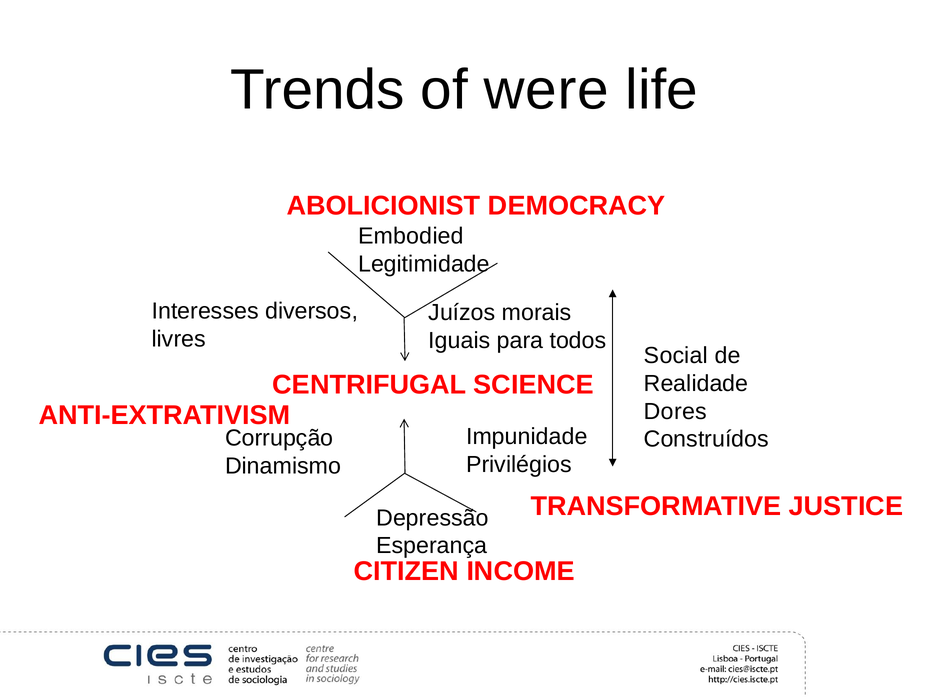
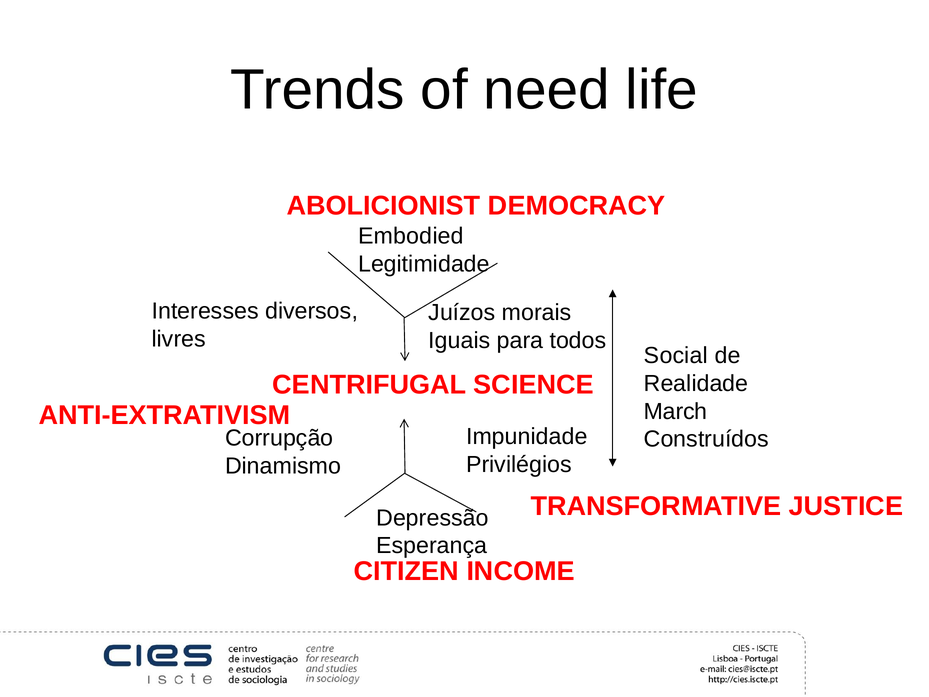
were: were -> need (547, 90)
Dores: Dores -> March (676, 411)
